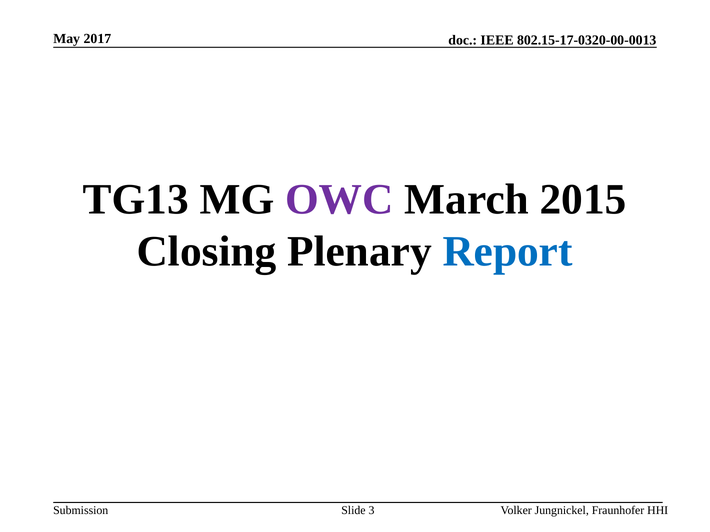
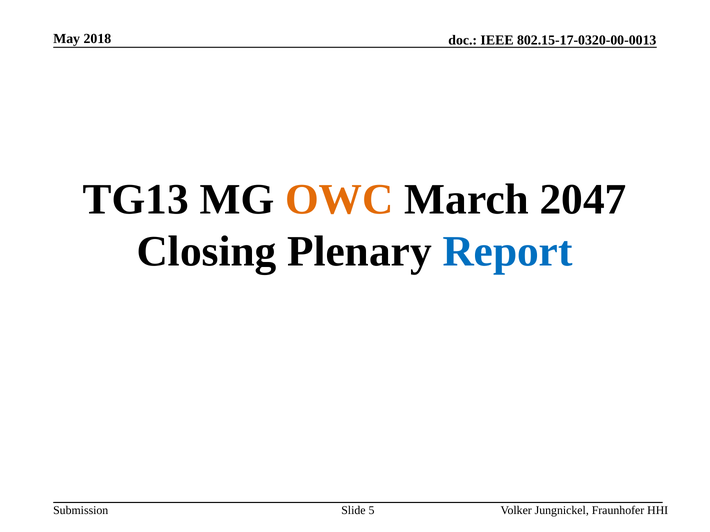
2017: 2017 -> 2018 (97, 39)
OWC colour: purple -> orange (339, 199)
2015: 2015 -> 2047 (583, 199)
3: 3 -> 5 (372, 511)
